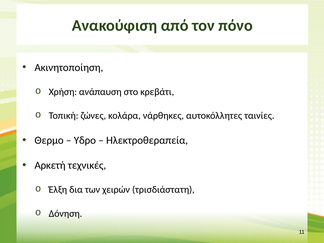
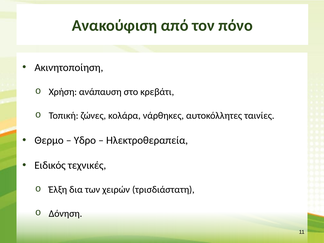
Αρκετή: Αρκετή -> Ειδικός (50, 165)
